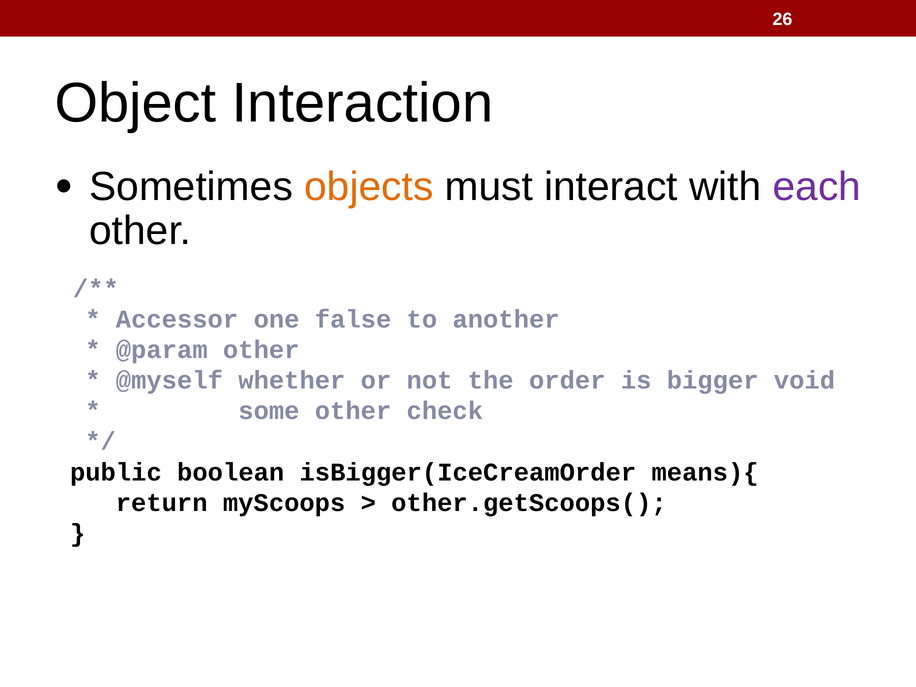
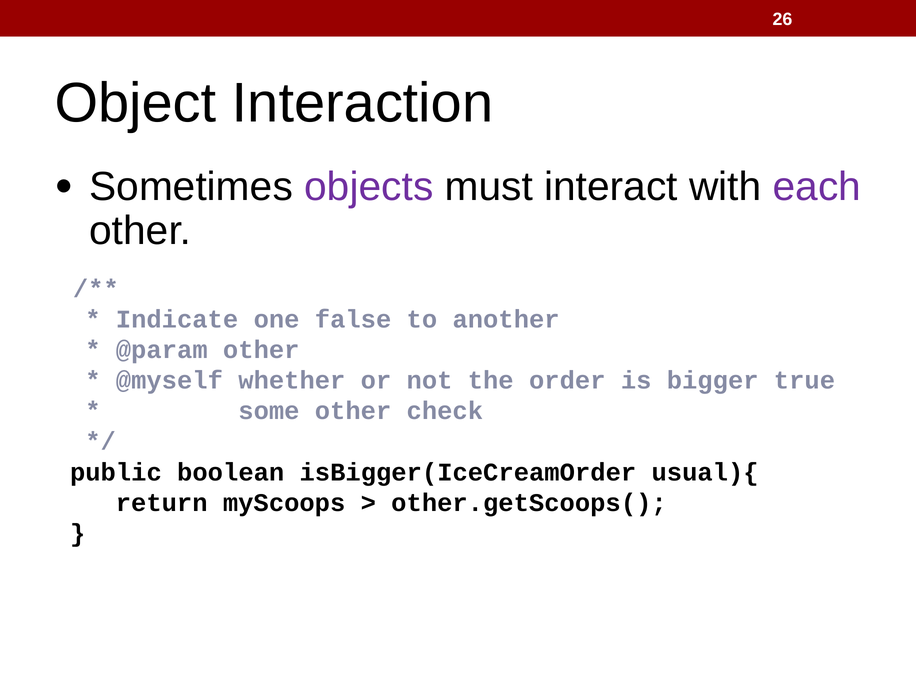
objects colour: orange -> purple (369, 187)
Accessor: Accessor -> Indicate (177, 319)
void: void -> true (804, 380)
means){: means){ -> usual){ (705, 472)
